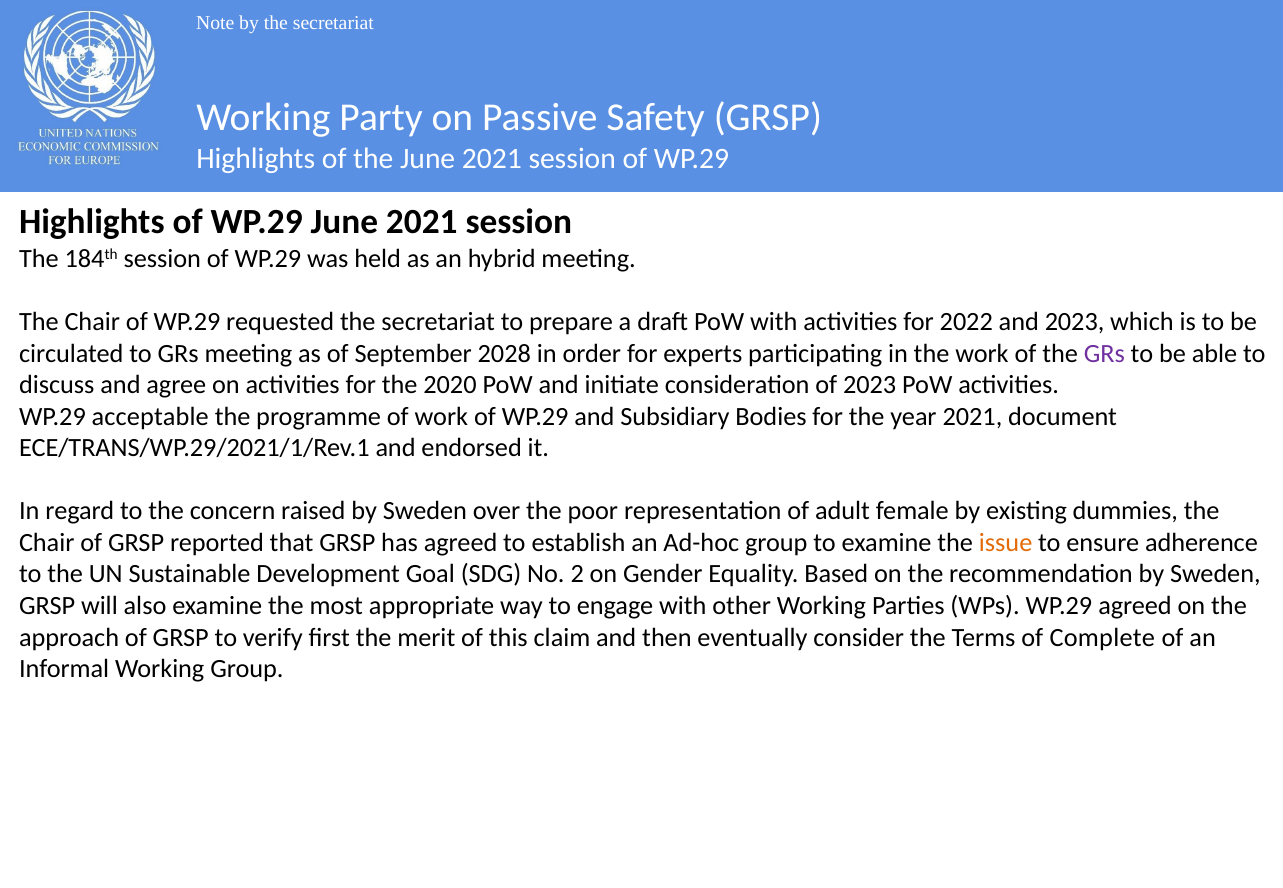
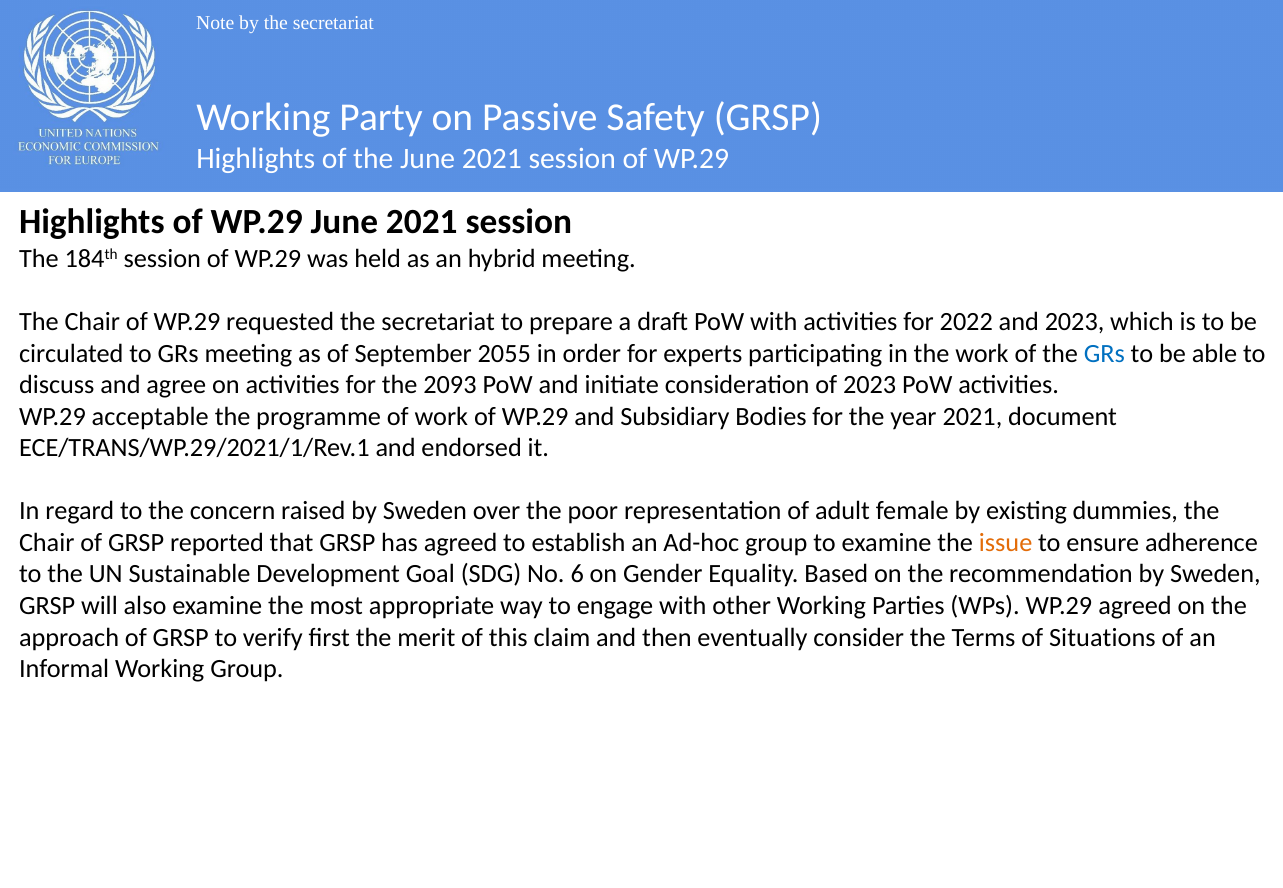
2028: 2028 -> 2055 (504, 353)
GRs colour: purple -> blue (1104, 353)
2020: 2020 -> 2093 (450, 385)
2: 2 -> 6 (577, 574)
Complete: Complete -> Situations (1102, 638)
